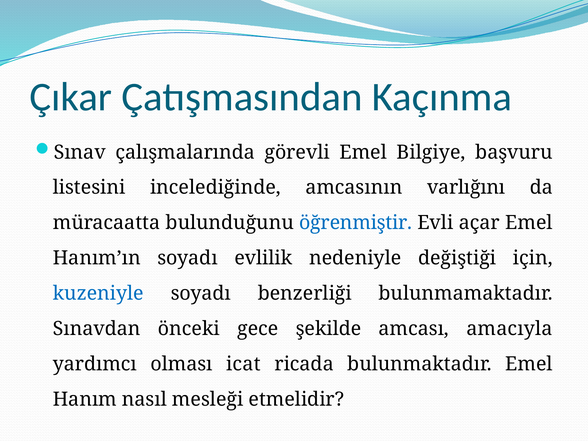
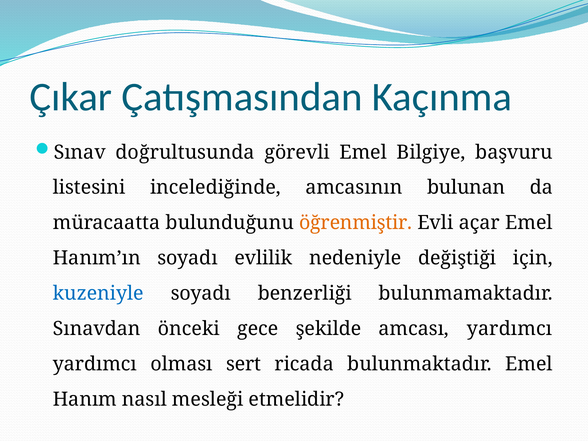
çalışmalarında: çalışmalarında -> doğrultusunda (185, 152)
varlığını: varlığını -> bulunan (466, 188)
öğrenmiştir colour: blue -> orange (356, 223)
amcası amacıyla: amacıyla -> yardımcı (509, 329)
icat: icat -> sert (244, 364)
